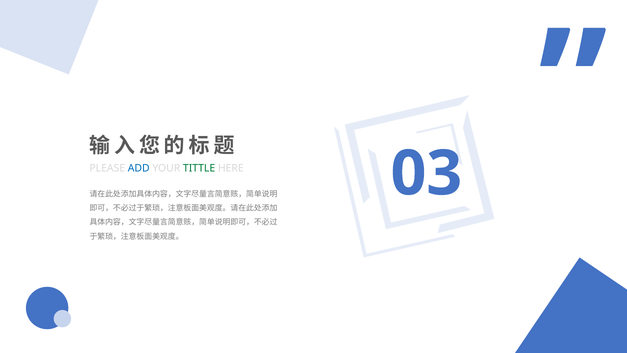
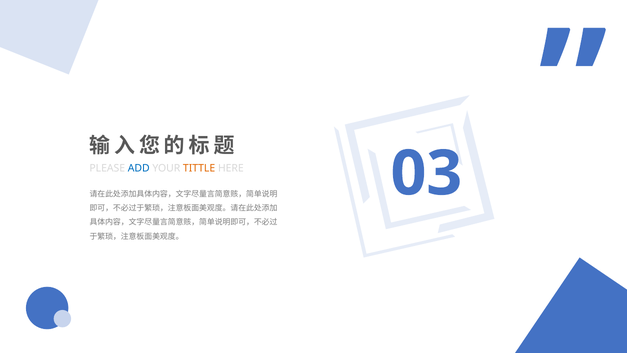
TITTLE colour: green -> orange (199, 168)
